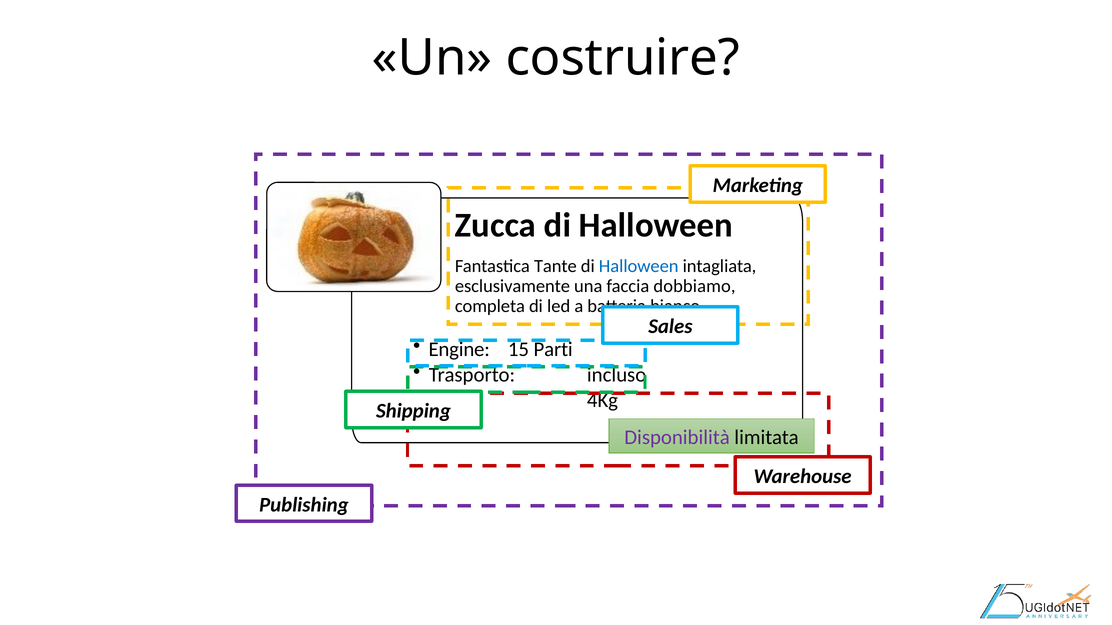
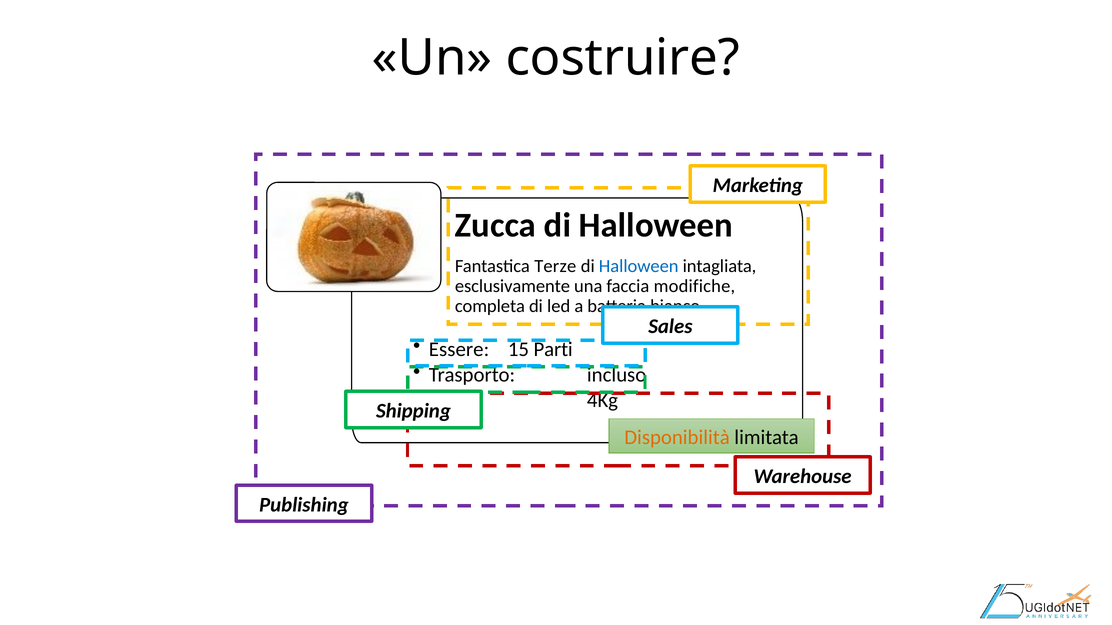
Tante: Tante -> Terze (555, 266)
dobbiamo: dobbiamo -> modifiche (694, 286)
Engine: Engine -> Essere (459, 349)
Disponibilità colour: purple -> orange (677, 438)
